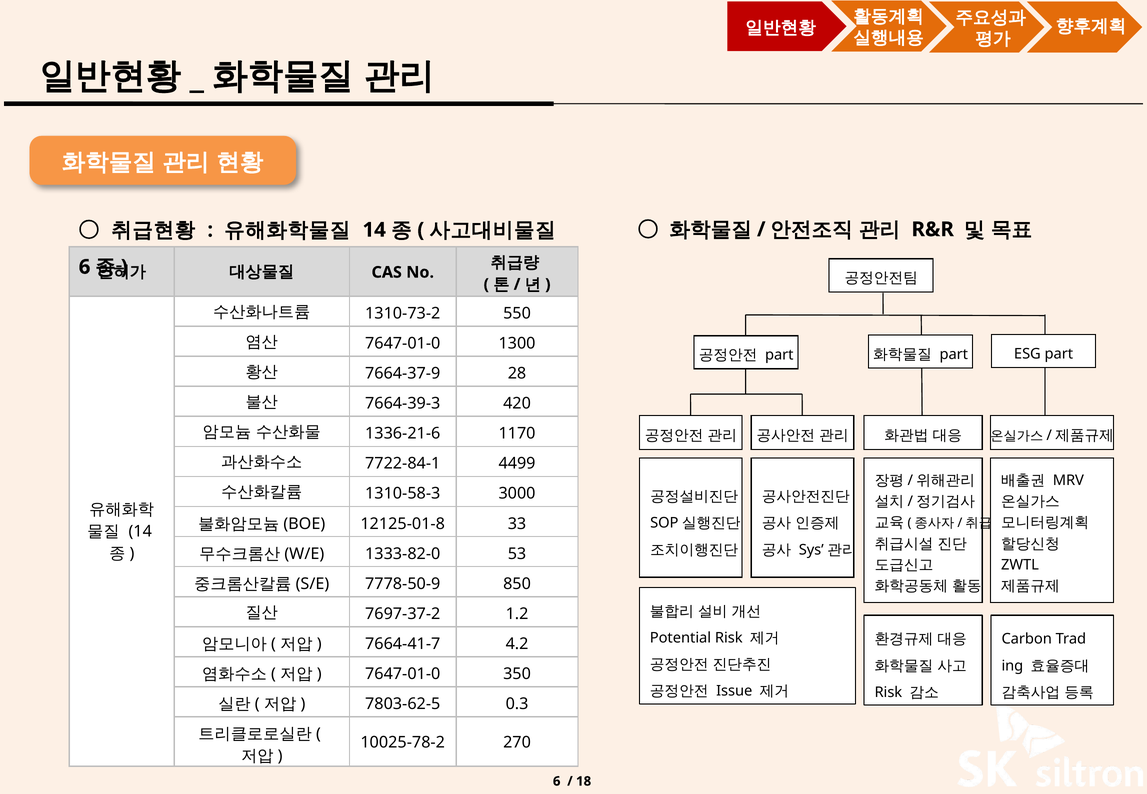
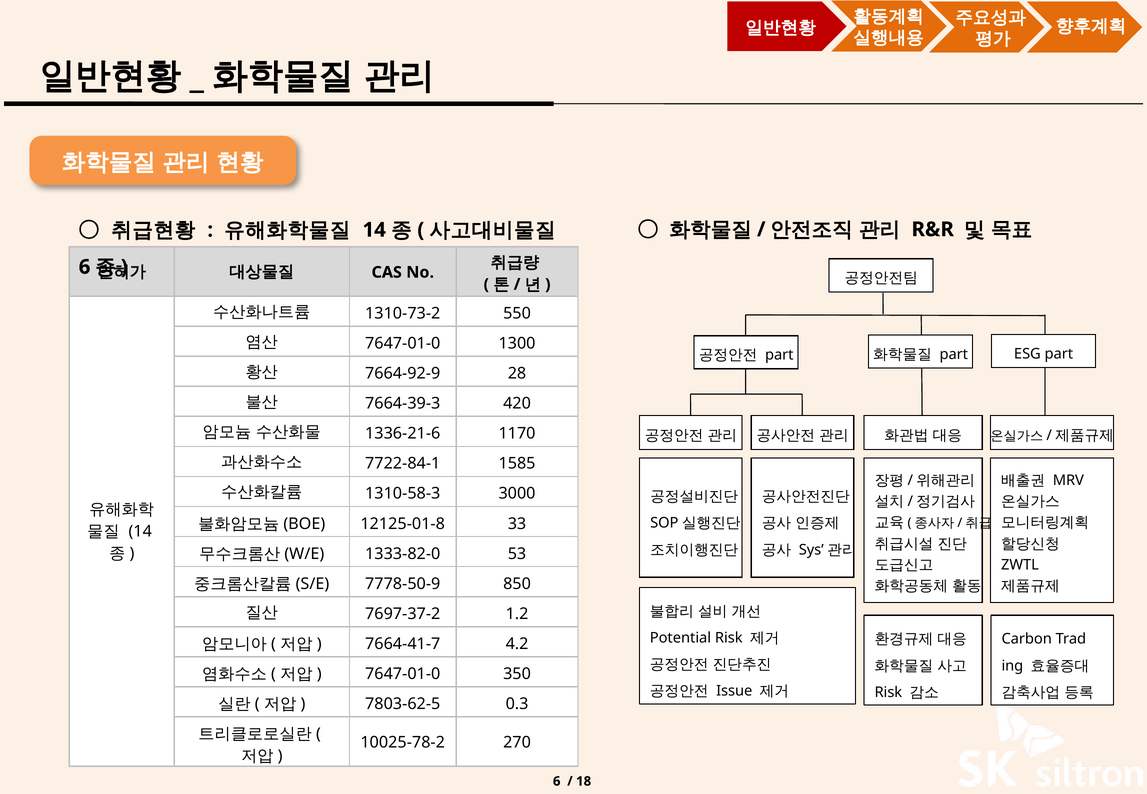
7664-37-9: 7664-37-9 -> 7664-92-9 (403, 373)
4499: 4499 -> 1585 (517, 464)
